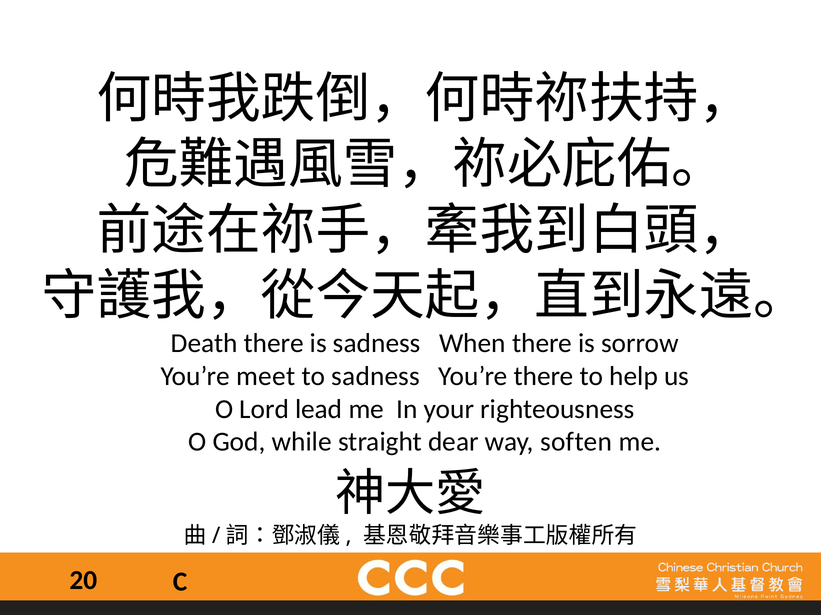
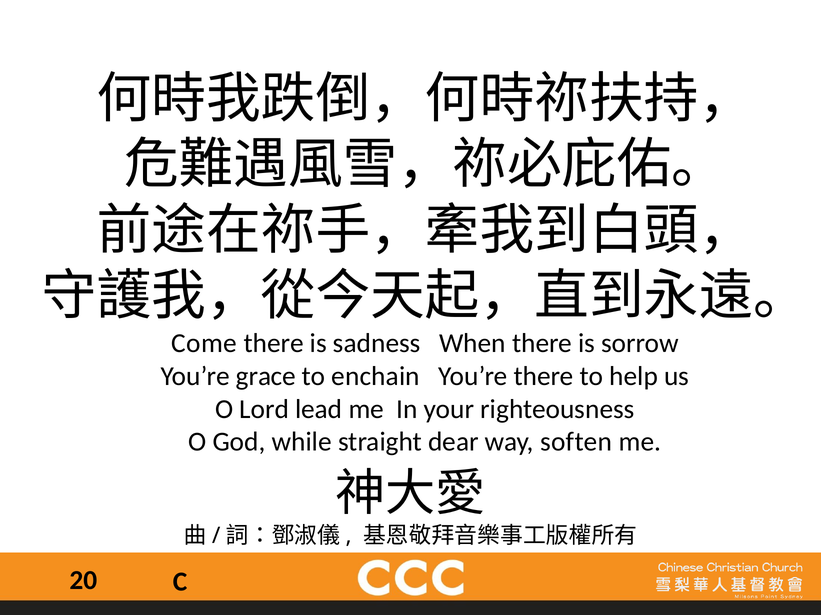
Death: Death -> Come (204, 344)
meet: meet -> grace (266, 377)
to sadness: sadness -> enchain (376, 377)
